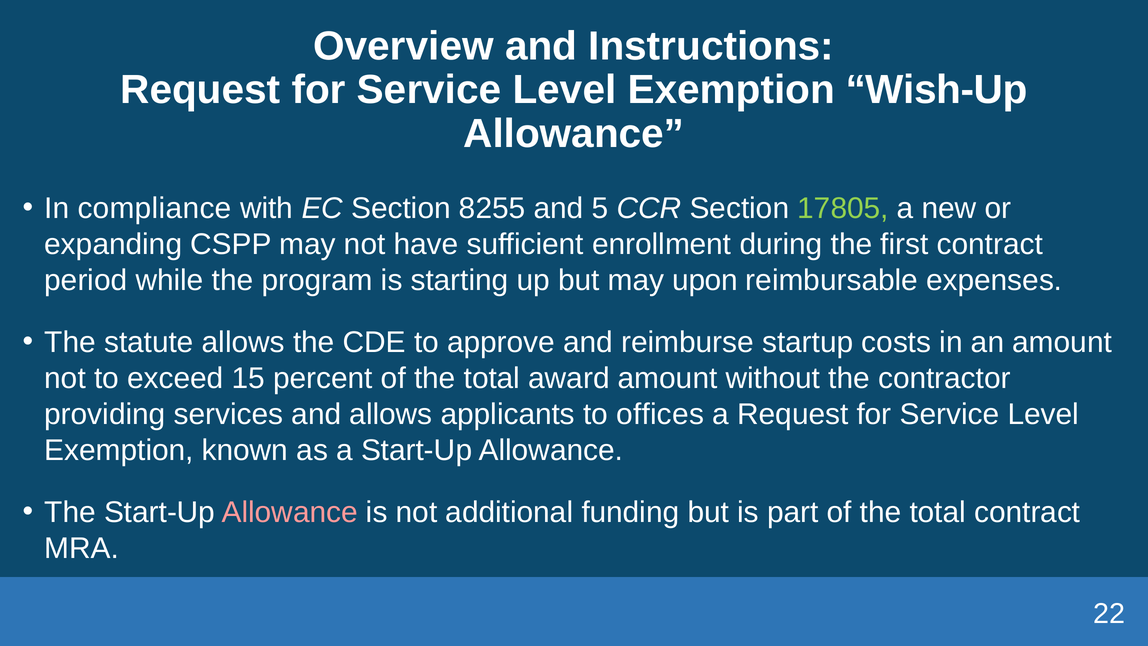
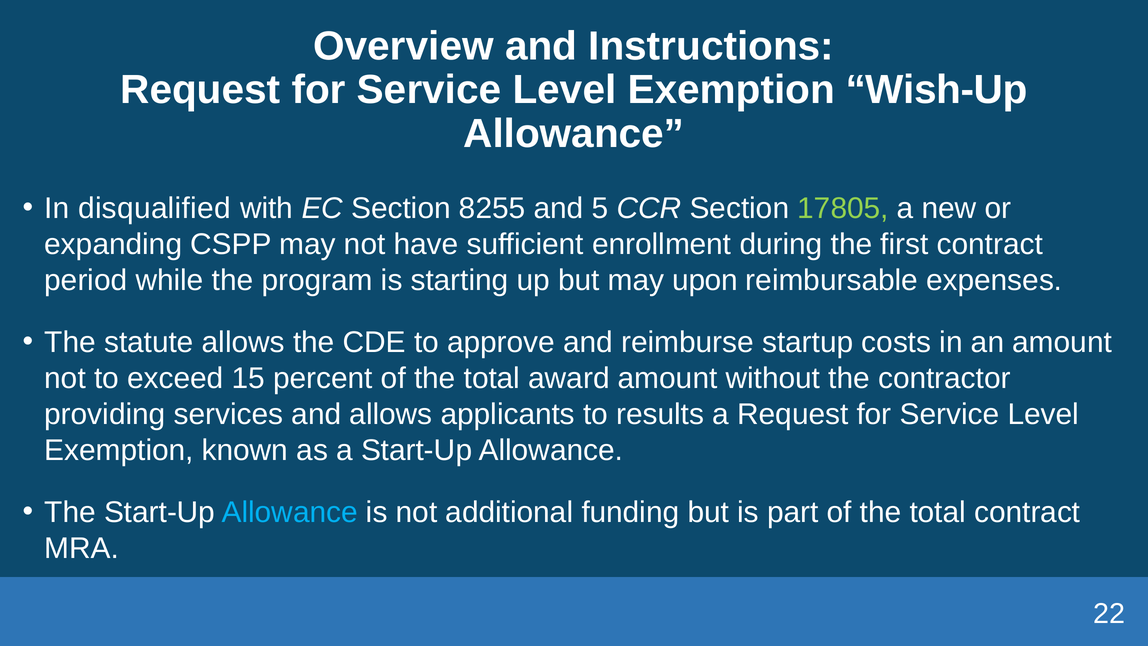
compliance: compliance -> disqualified (155, 209)
offices: offices -> results (660, 414)
Allowance colour: pink -> light blue (290, 512)
